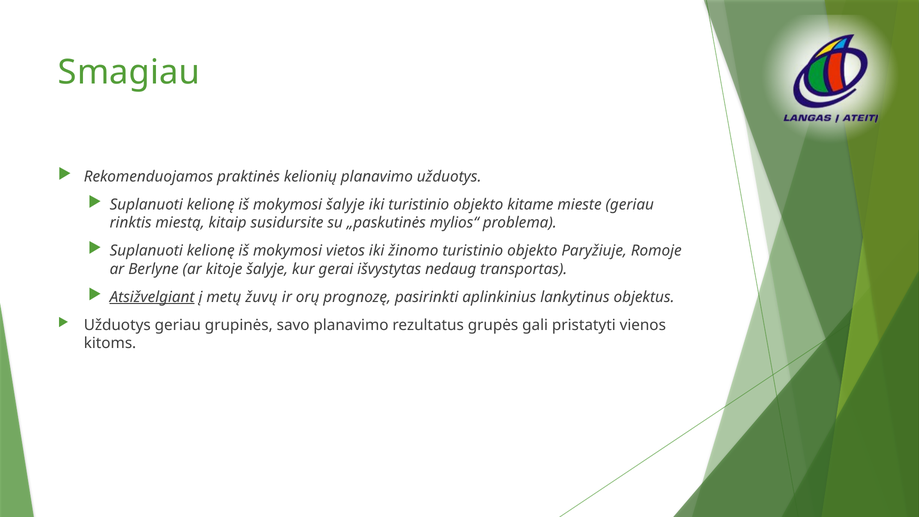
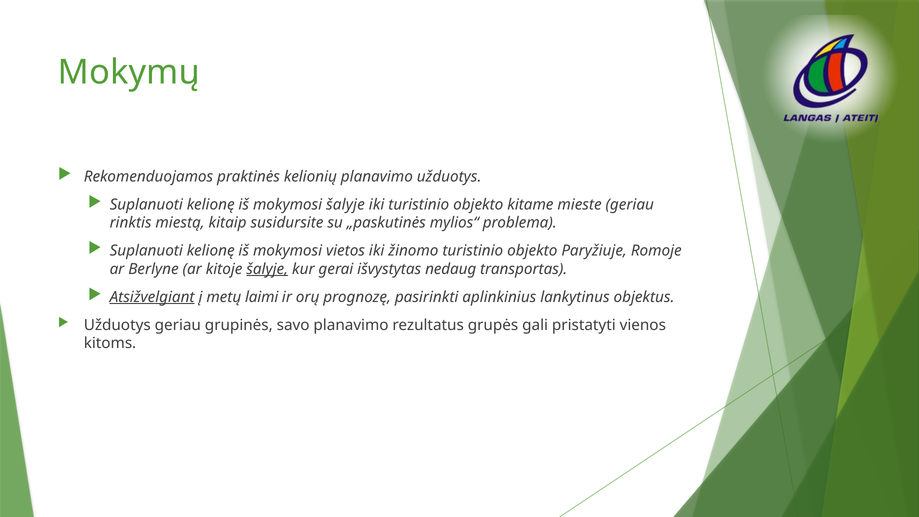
Smagiau: Smagiau -> Mokymų (129, 72)
šalyje underline: none -> present (267, 269)
žuvų: žuvų -> laimi (262, 297)
